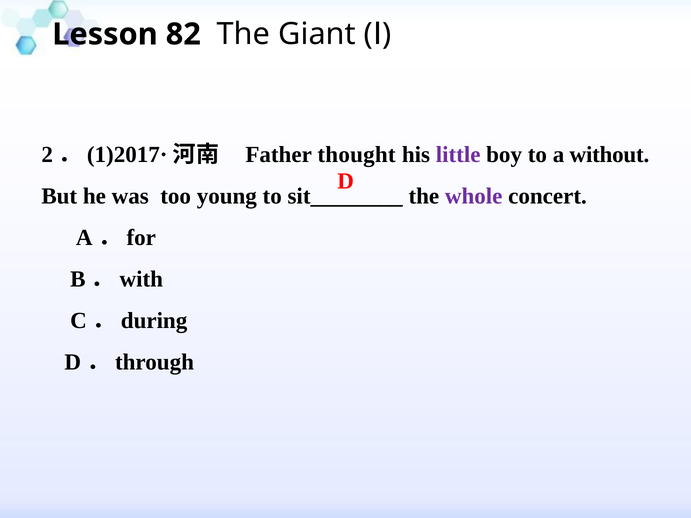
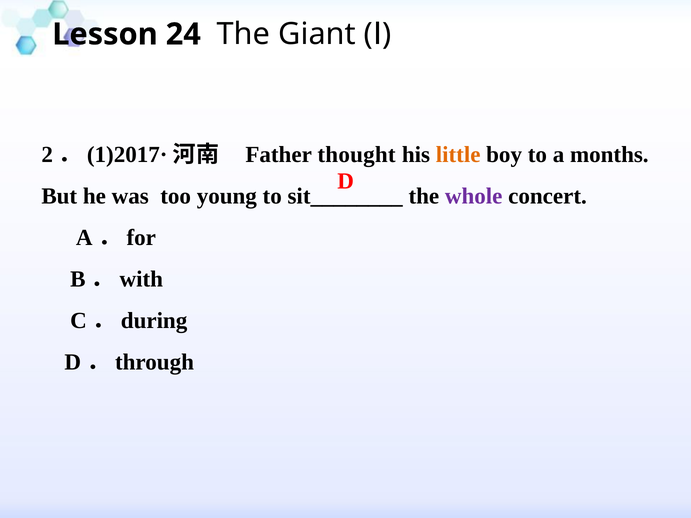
82: 82 -> 24 (183, 34)
little colour: purple -> orange (458, 155)
without: without -> months (609, 155)
